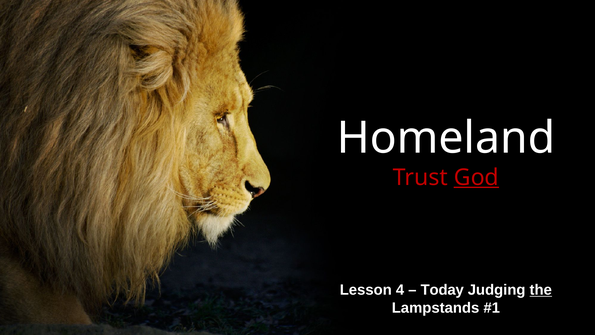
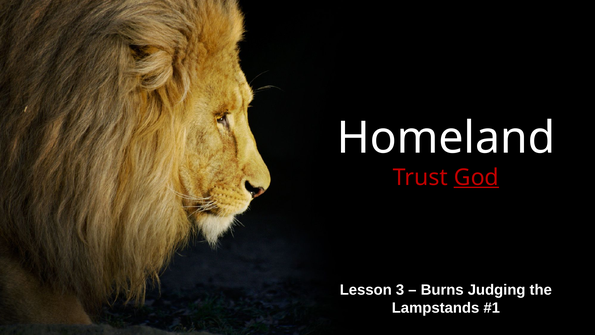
4: 4 -> 3 (400, 290)
Today: Today -> Burns (442, 290)
the underline: present -> none (541, 290)
